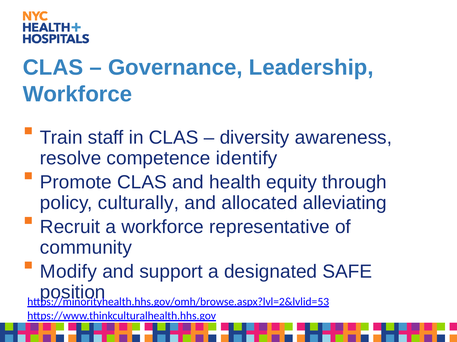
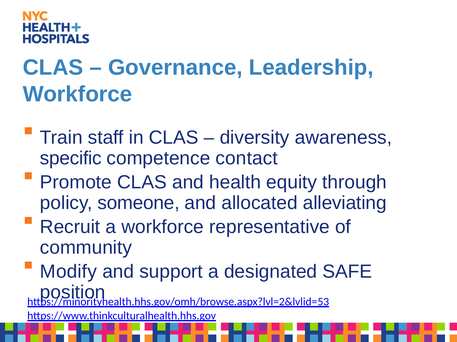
resolve: resolve -> specific (71, 158)
identify: identify -> contact (247, 158)
culturally: culturally -> someone (139, 203)
